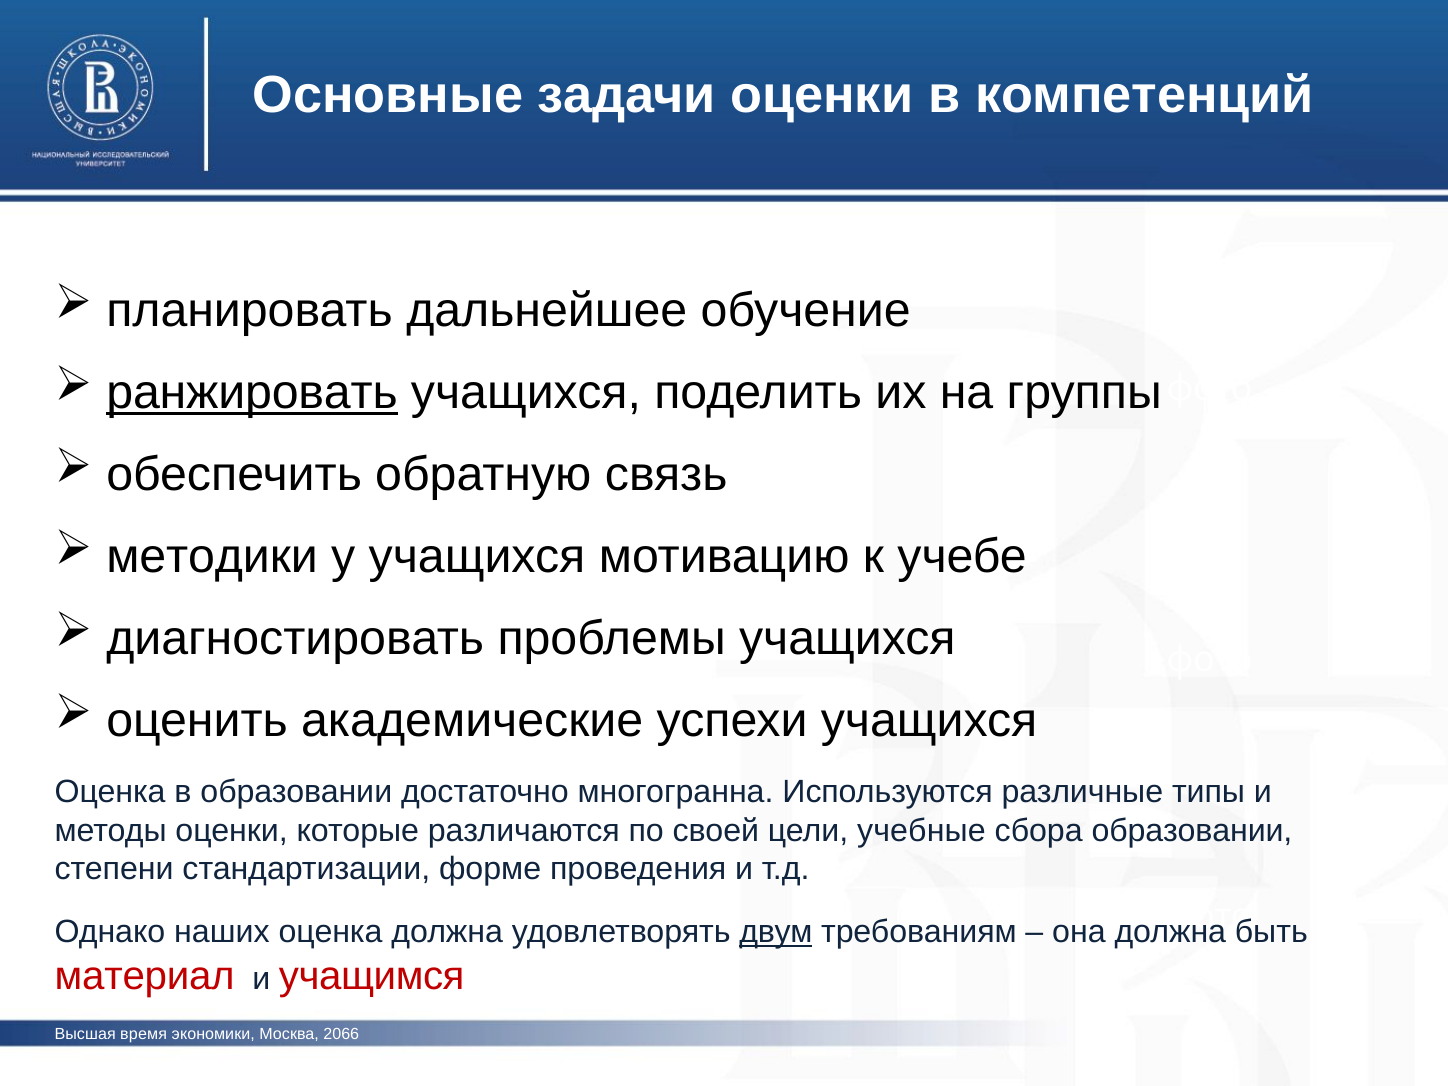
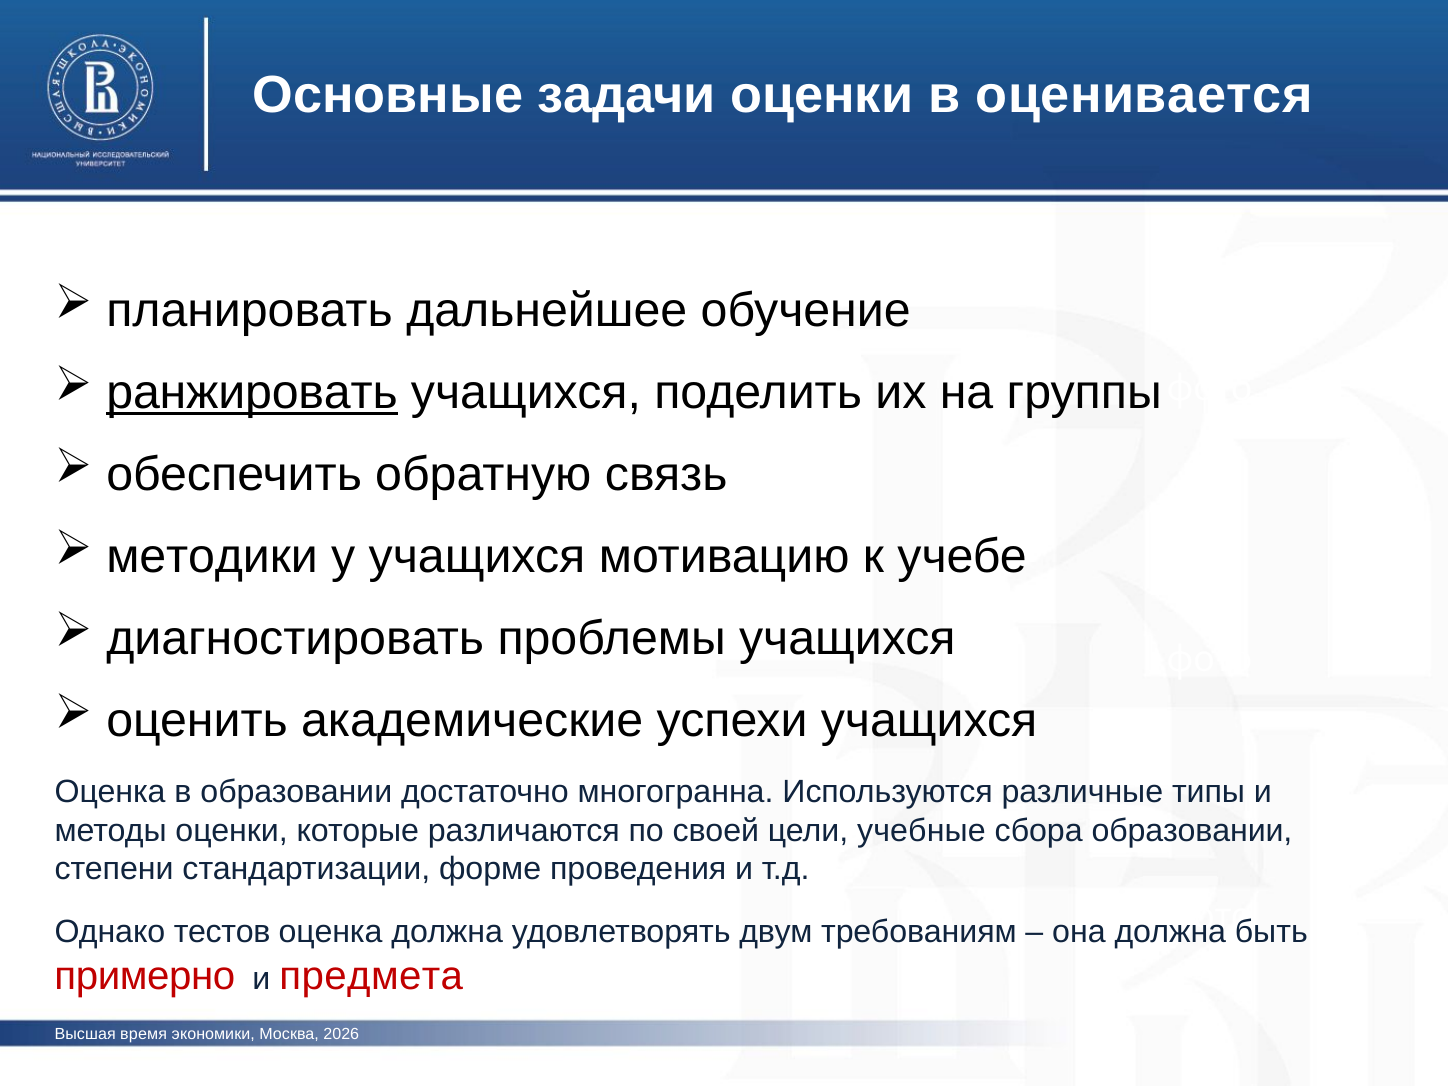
компетенций: компетенций -> оценивается (1144, 95)
наших: наших -> тестов (222, 932)
двум underline: present -> none (776, 932)
материал: материал -> примерно (145, 976)
учащимся: учащимся -> предмета (371, 976)
2066: 2066 -> 2026 (341, 1034)
